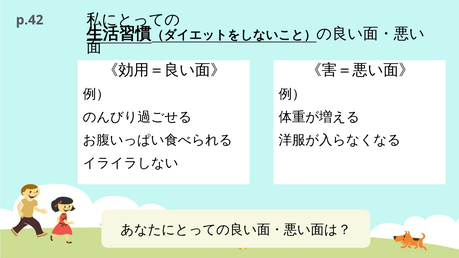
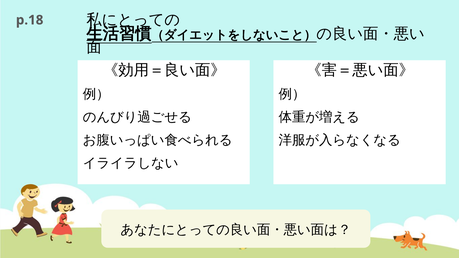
p.42: p.42 -> p.18 (30, 20)
